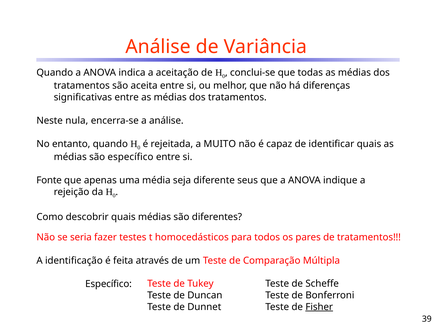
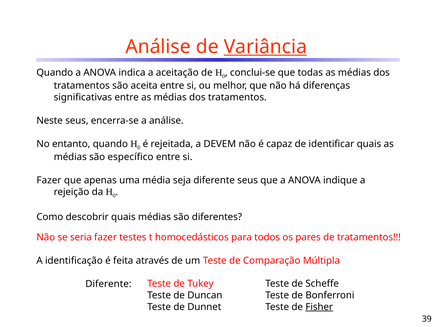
Variância underline: none -> present (265, 47)
Neste nula: nula -> seus (77, 121)
MUITO: MUITO -> DEVEM (220, 144)
Fonte: Fonte -> Fazer (49, 180)
Específico: Específico -> Diferente (108, 284)
